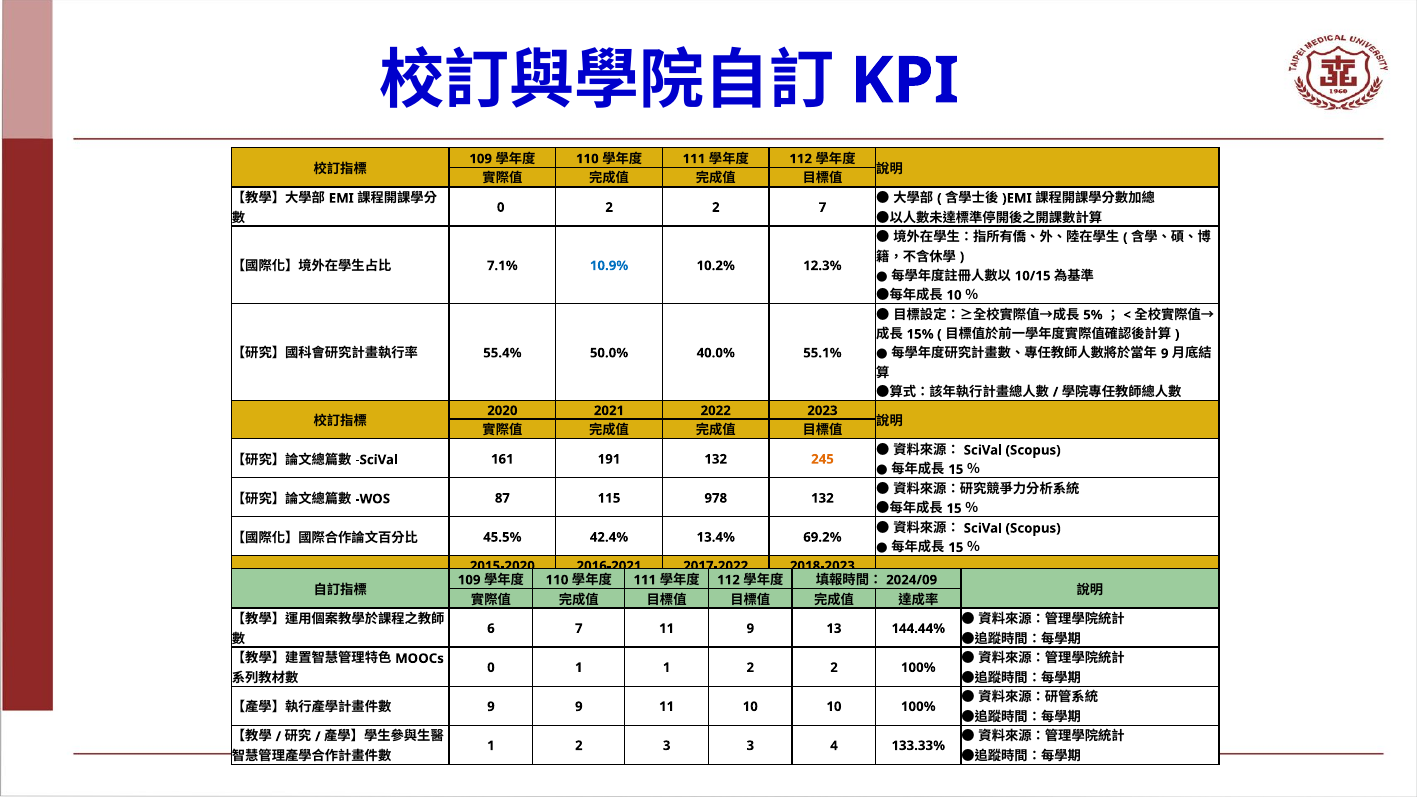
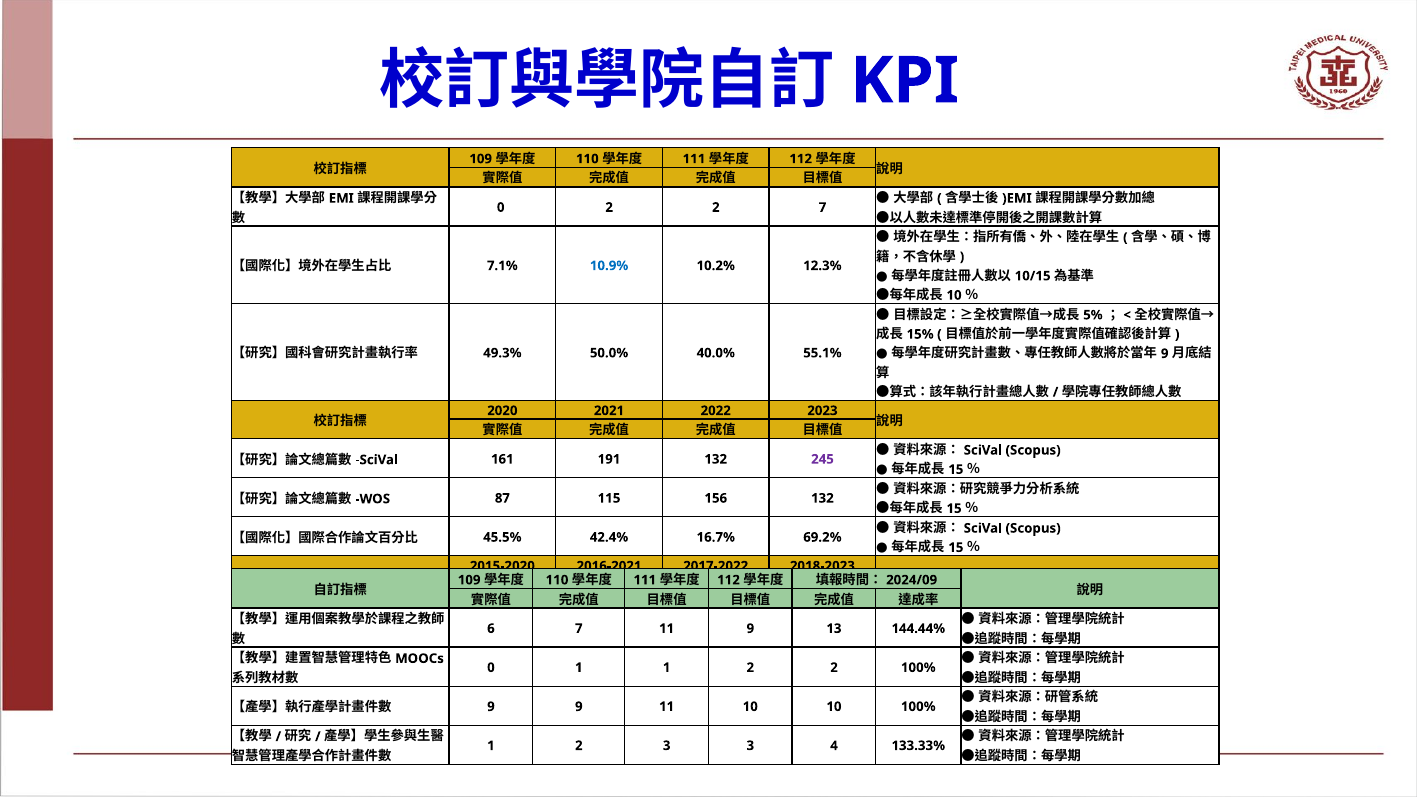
55.4%: 55.4% -> 49.3% (502, 353)
245 colour: orange -> purple (822, 459)
978: 978 -> 156 (716, 498)
13.4%: 13.4% -> 16.7% (716, 537)
